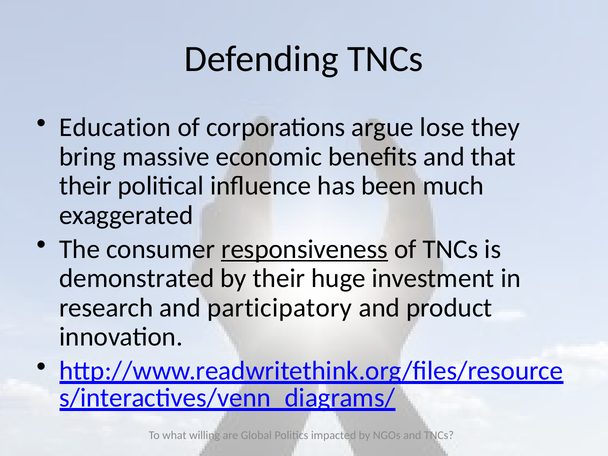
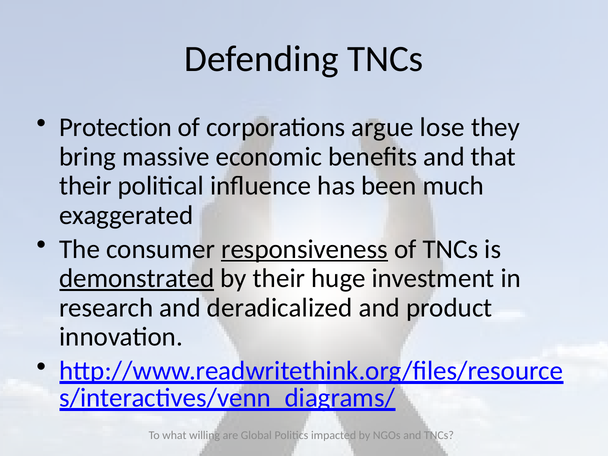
Education: Education -> Protection (116, 128)
demonstrated underline: none -> present (137, 278)
participatory: participatory -> deradicalized (280, 308)
